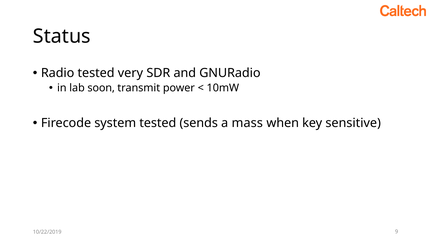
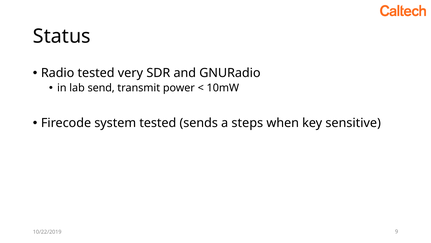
soon: soon -> send (101, 88)
mass: mass -> steps (247, 123)
